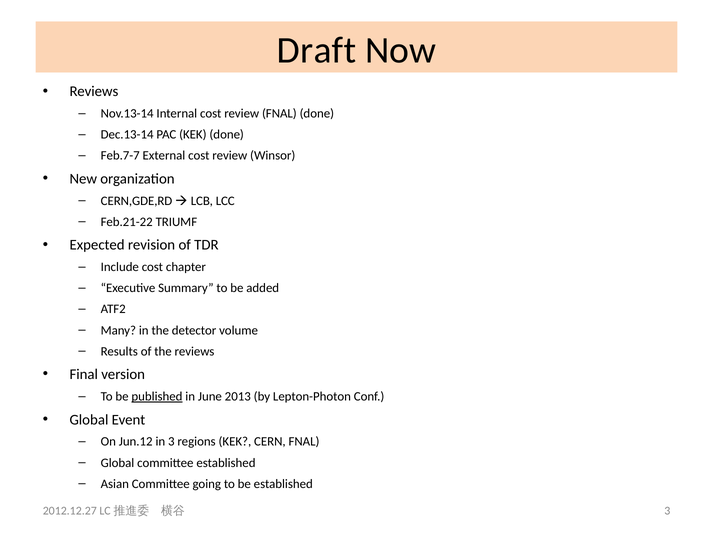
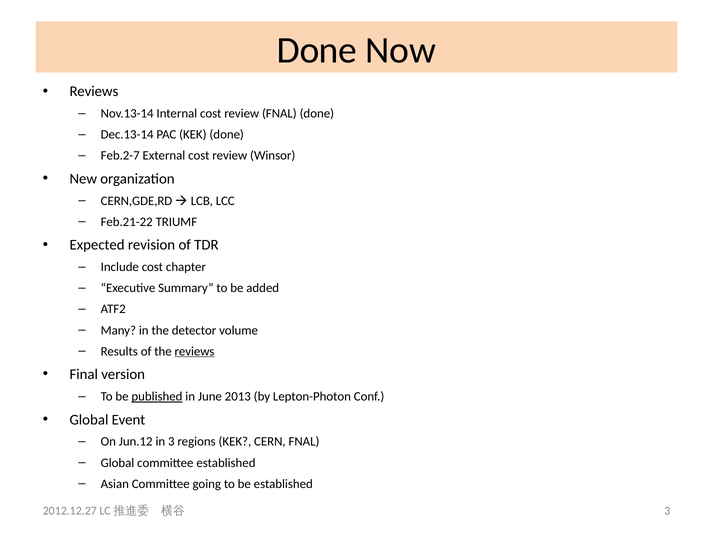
Draft: Draft -> Done (317, 50)
Feb.7-7: Feb.7-7 -> Feb.2-7 (120, 156)
reviews underline: none -> present (194, 351)
